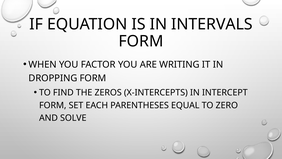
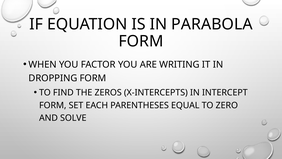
INTERVALS: INTERVALS -> PARABOLA (212, 24)
